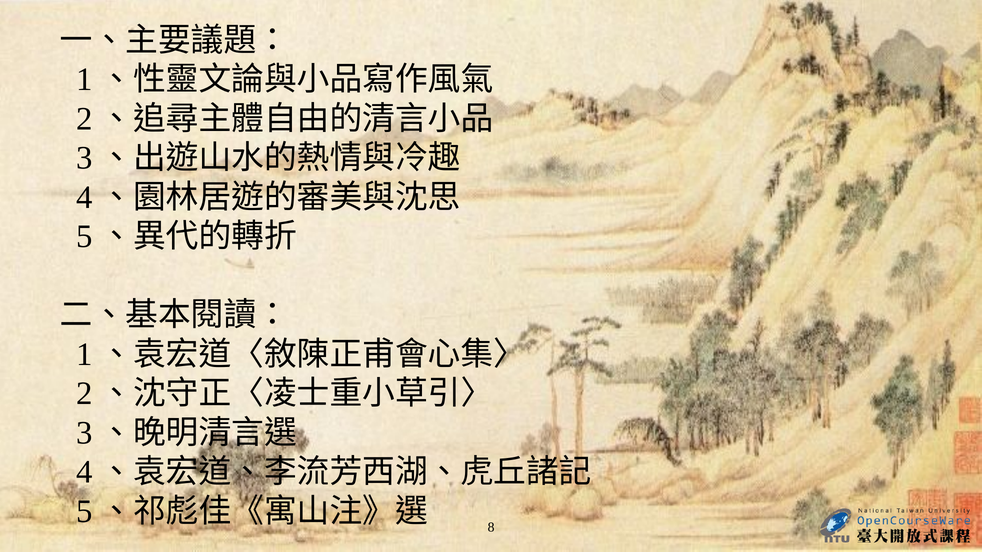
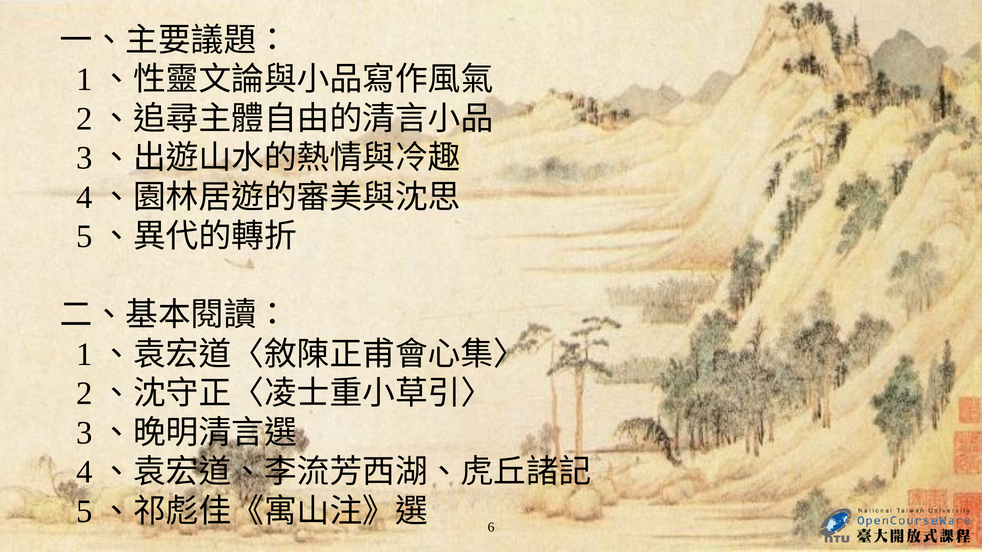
8: 8 -> 6 (491, 528)
